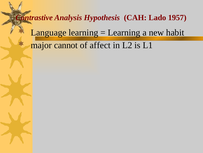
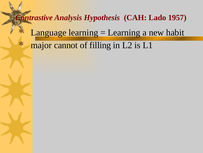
affect: affect -> filling (100, 45)
